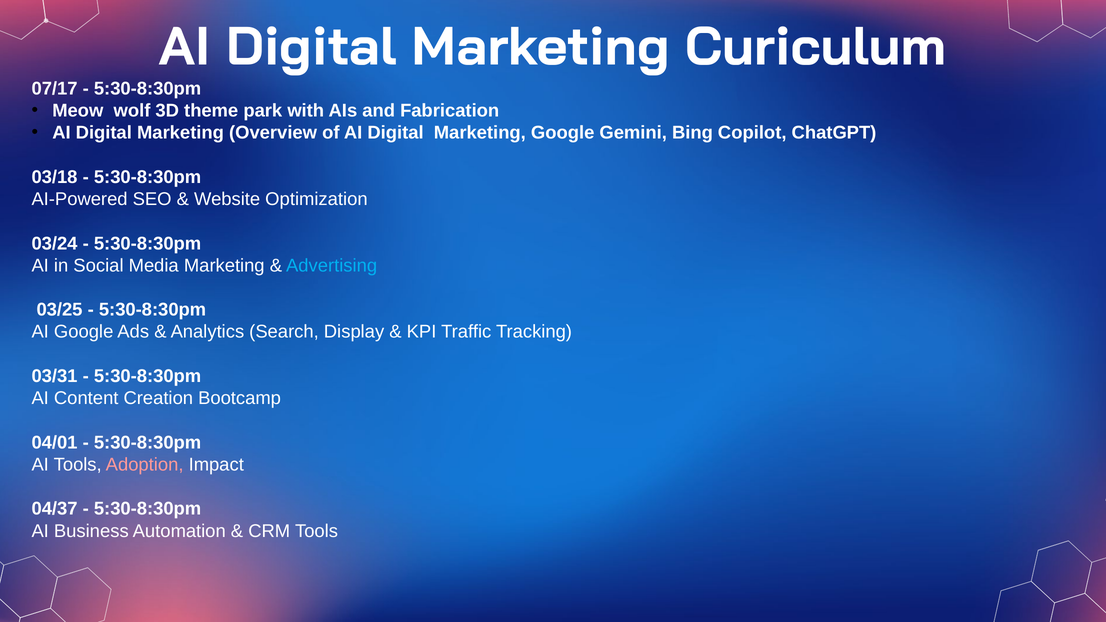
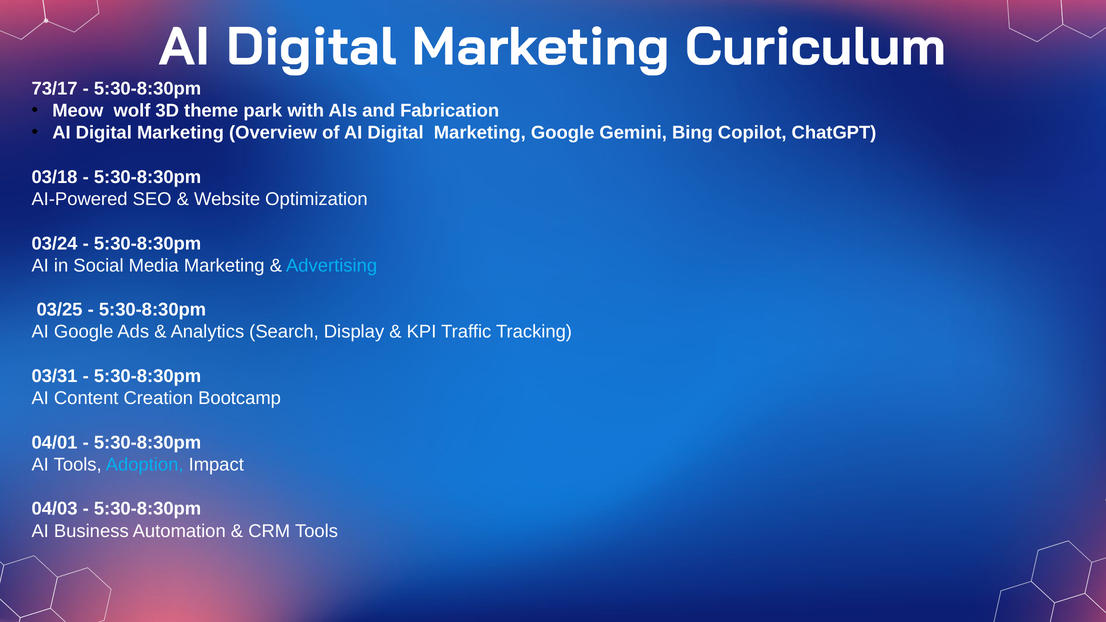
07/17: 07/17 -> 73/17 (55, 89)
Adoption colour: pink -> light blue (145, 465)
04/37: 04/37 -> 04/03 (55, 509)
